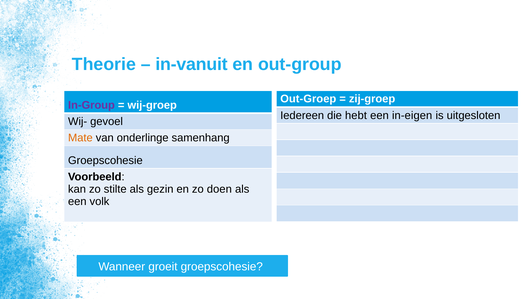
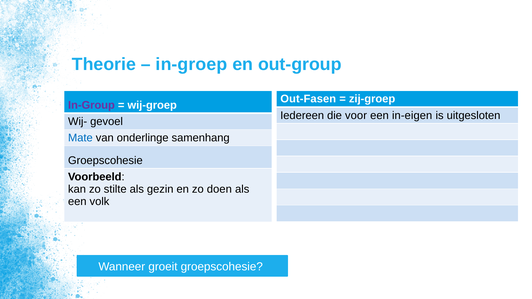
in-vanuit: in-vanuit -> in-groep (191, 64)
Out-Groep: Out-Groep -> Out-Fasen (308, 99)
hebt: hebt -> voor (356, 115)
Mate colour: orange -> blue (80, 138)
